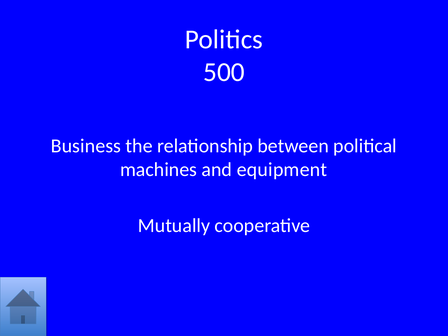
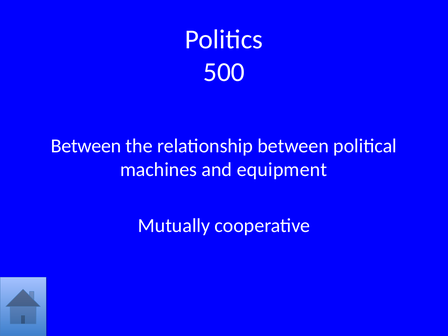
Business: Business -> Between (86, 146)
